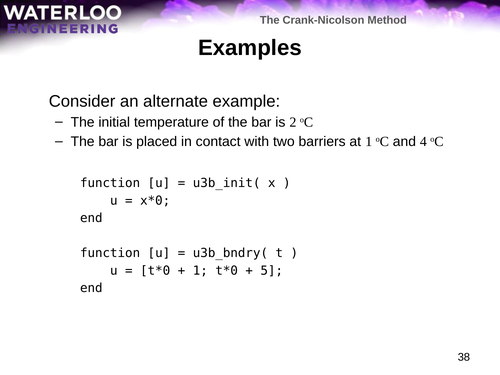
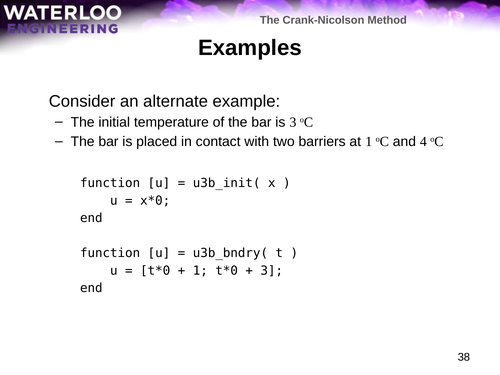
is 2: 2 -> 3 (293, 122)
5: 5 -> 3 (272, 271)
